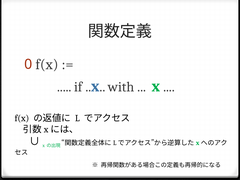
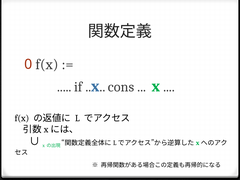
with: with -> cons (121, 87)
